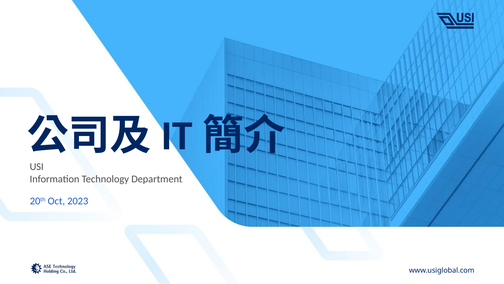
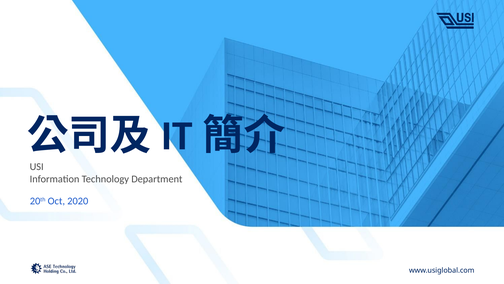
2023: 2023 -> 2020 (78, 201)
